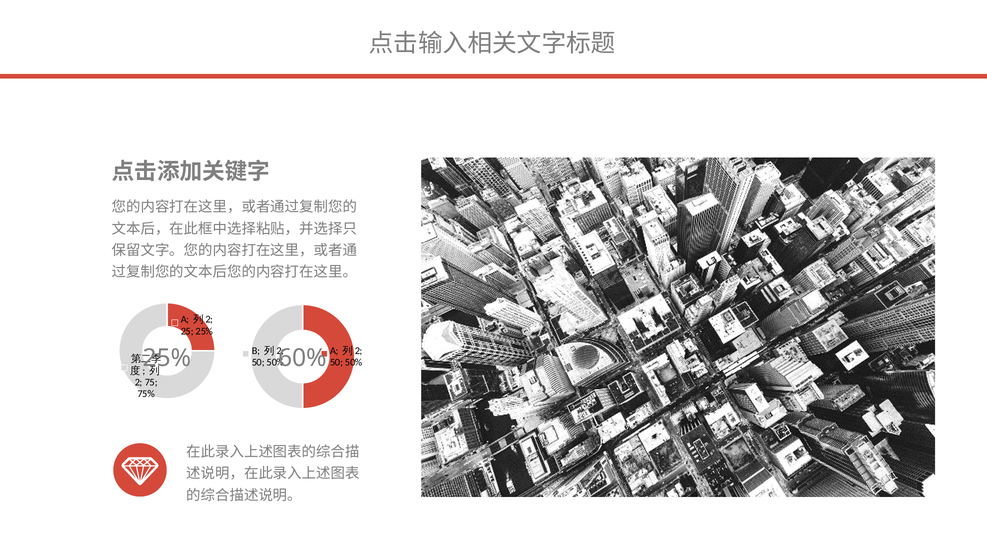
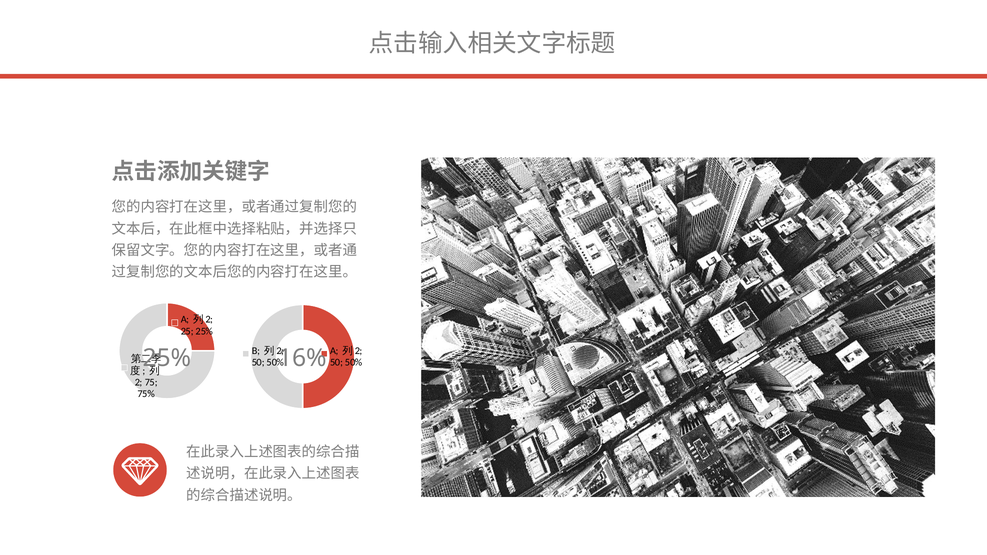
60%: 60% -> 16% (303, 358)
